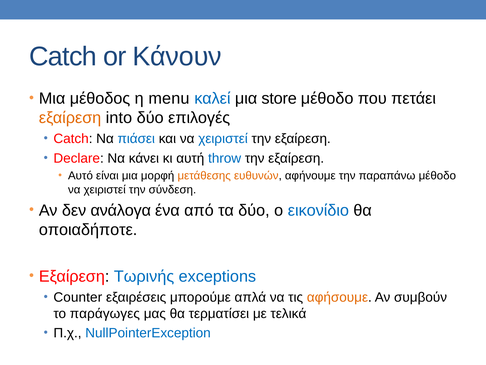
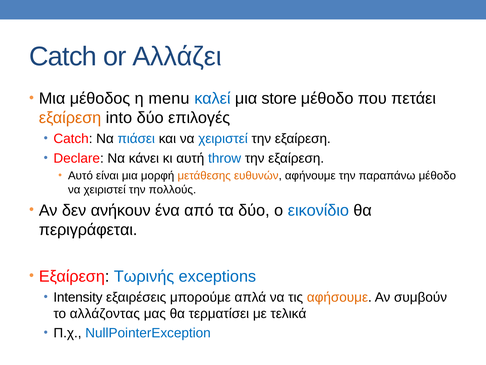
Κάνουν: Κάνουν -> Αλλάζει (177, 57)
σύνδεση: σύνδεση -> πολλούς (172, 189)
ανάλογα: ανάλογα -> ανήκουν (121, 210)
οποιαδήποτε: οποιαδήποτε -> περιγράφεται (88, 230)
Counter: Counter -> Intensity (78, 297)
παράγωγες: παράγωγες -> αλλάζοντας (105, 313)
